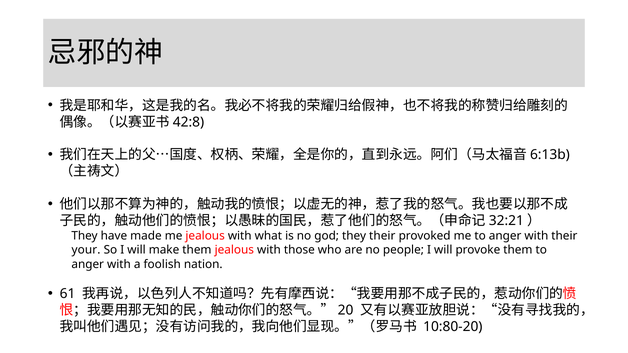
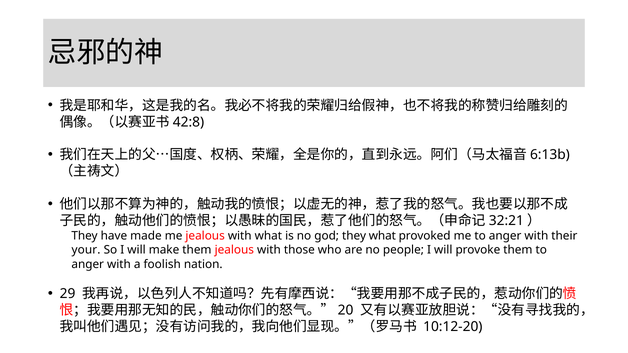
they their: their -> what (382, 236)
61: 61 -> 29 (68, 294)
10:80-20: 10:80-20 -> 10:12-20 (453, 327)
